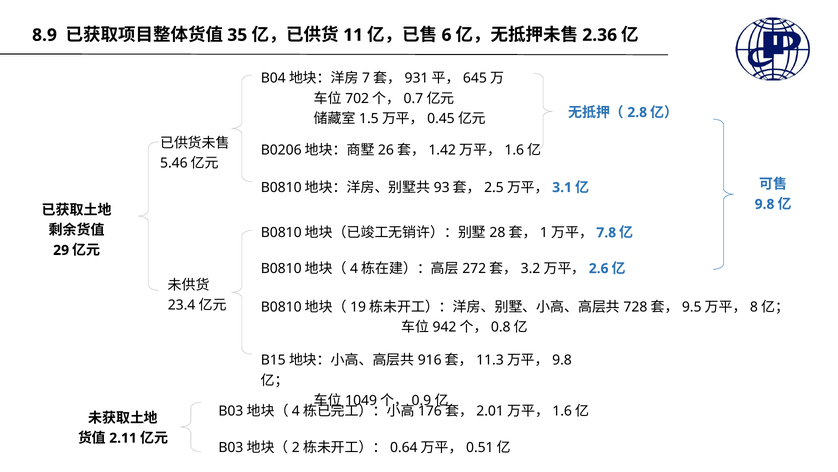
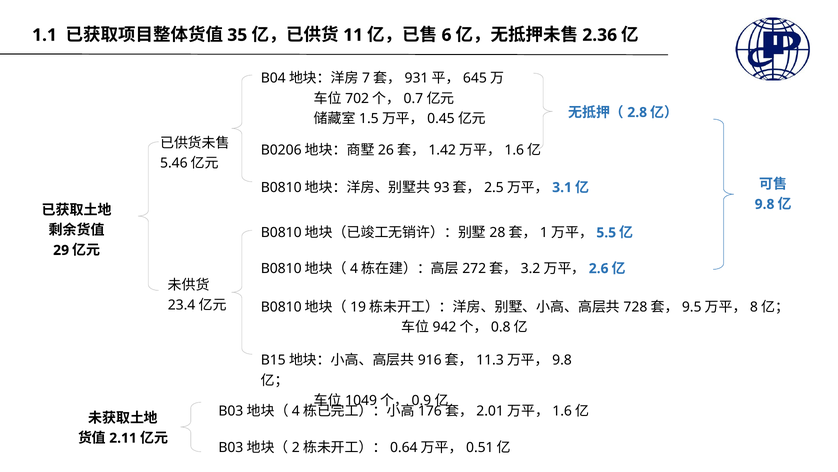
8.9: 8.9 -> 1.1 (45, 35)
7.8: 7.8 -> 5.5 (606, 232)
